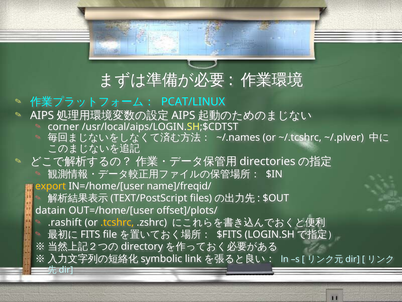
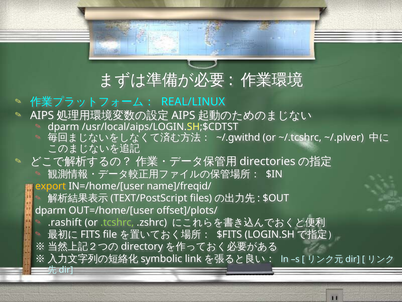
PCAT/LINUX: PCAT/LINUX -> REAL/LINUX (193, 102)
corner: corner -> dparm (63, 126)
~/.names: ~/.names -> ~/.gwithd (238, 137)
datain: datain -> dparm (51, 210)
.tcshrc colour: yellow -> light green (117, 222)
